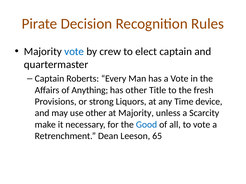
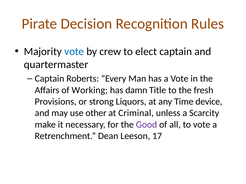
Anything: Anything -> Working (90, 90)
has other: other -> damn (136, 90)
at Majority: Majority -> Criminal (136, 113)
Good colour: blue -> purple (146, 125)
65: 65 -> 17 (157, 136)
